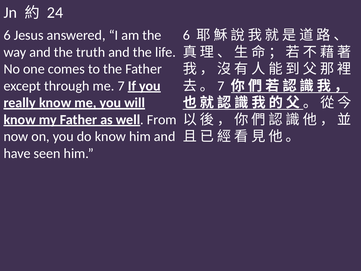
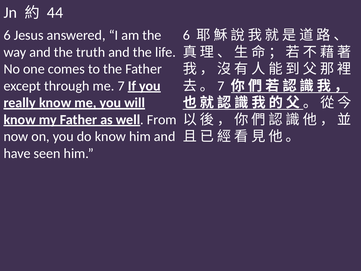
24: 24 -> 44 (55, 13)
